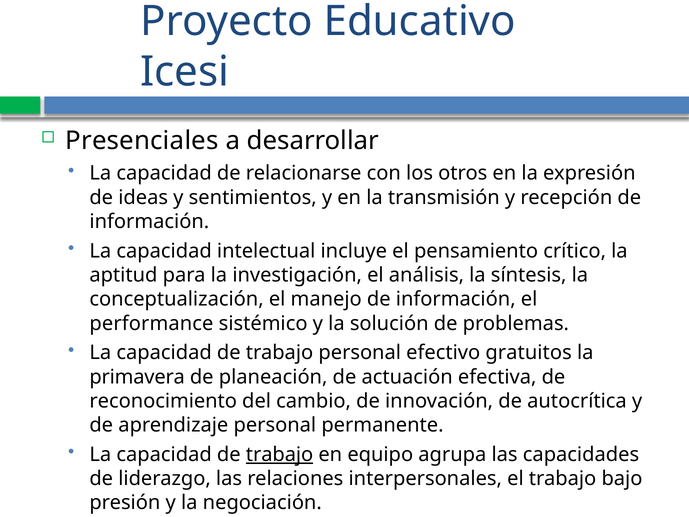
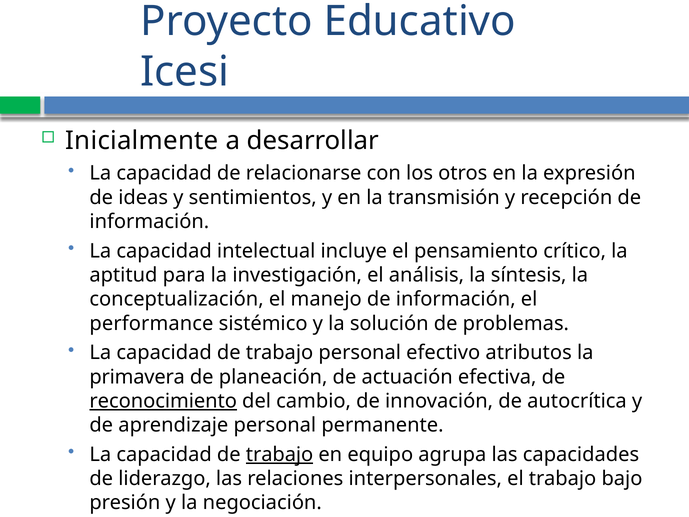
Presenciales: Presenciales -> Inicialmente (142, 141)
gratuitos: gratuitos -> atributos (529, 353)
reconocimiento underline: none -> present (163, 401)
